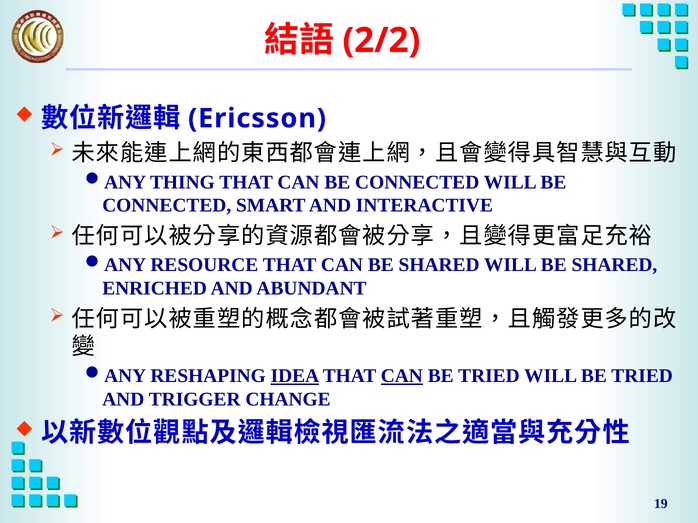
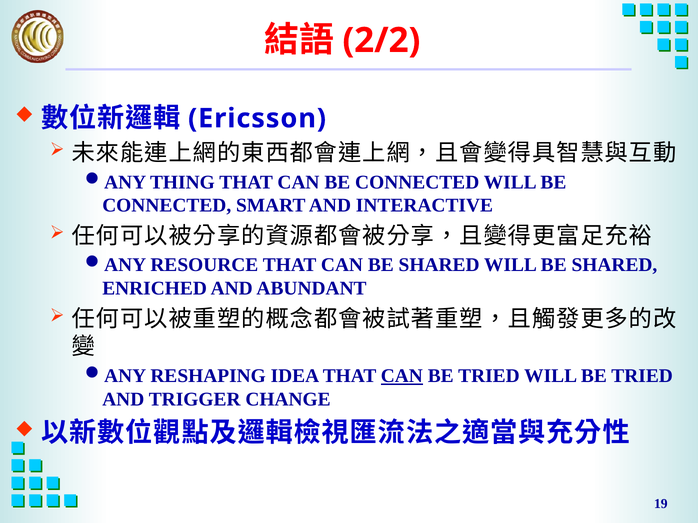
IDEA underline: present -> none (295, 376)
